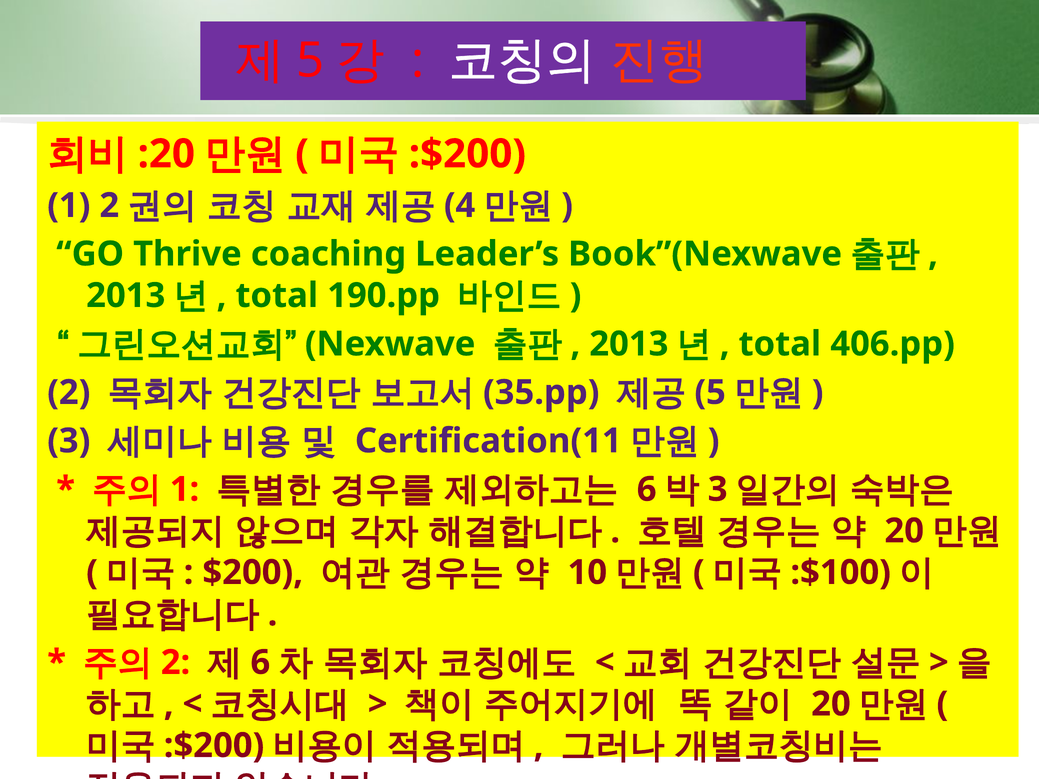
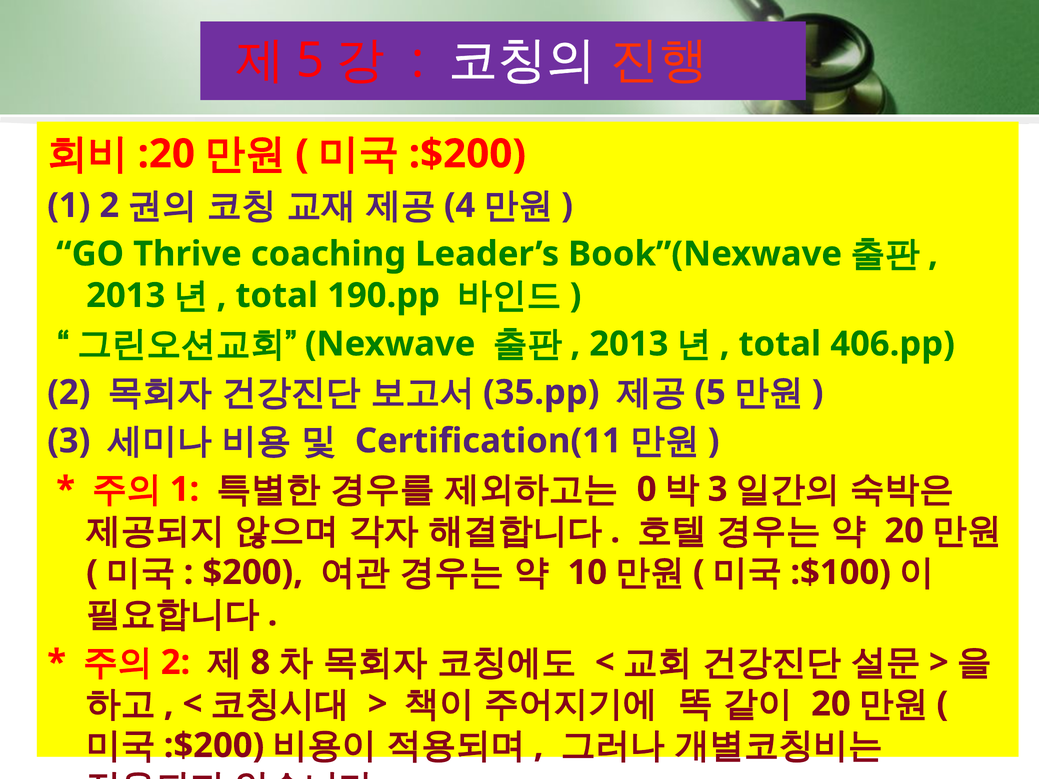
6: 6 -> 0 (647, 490)
6: 6 -> 8 (260, 663)
